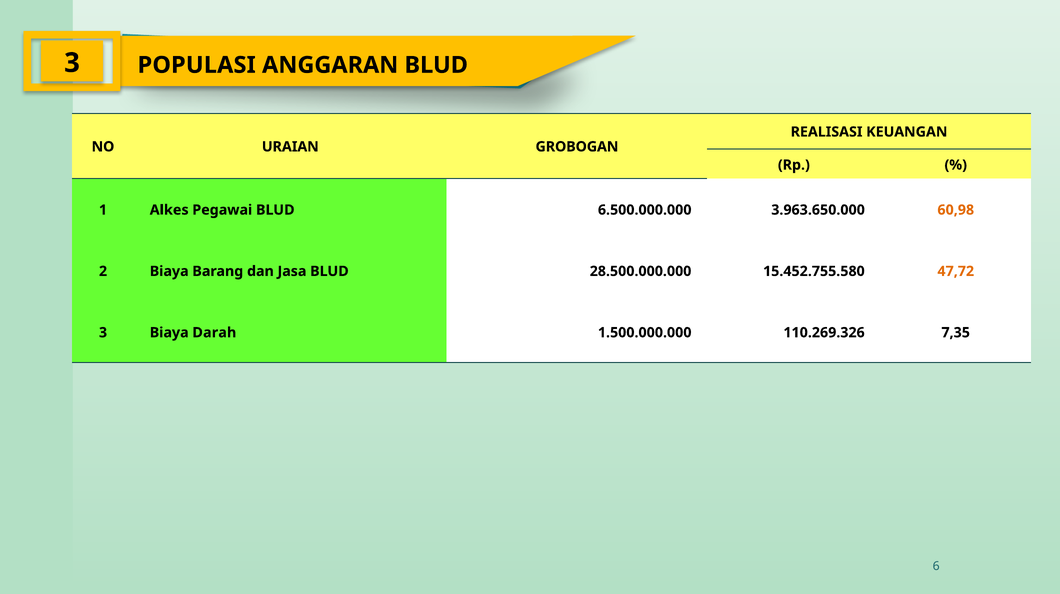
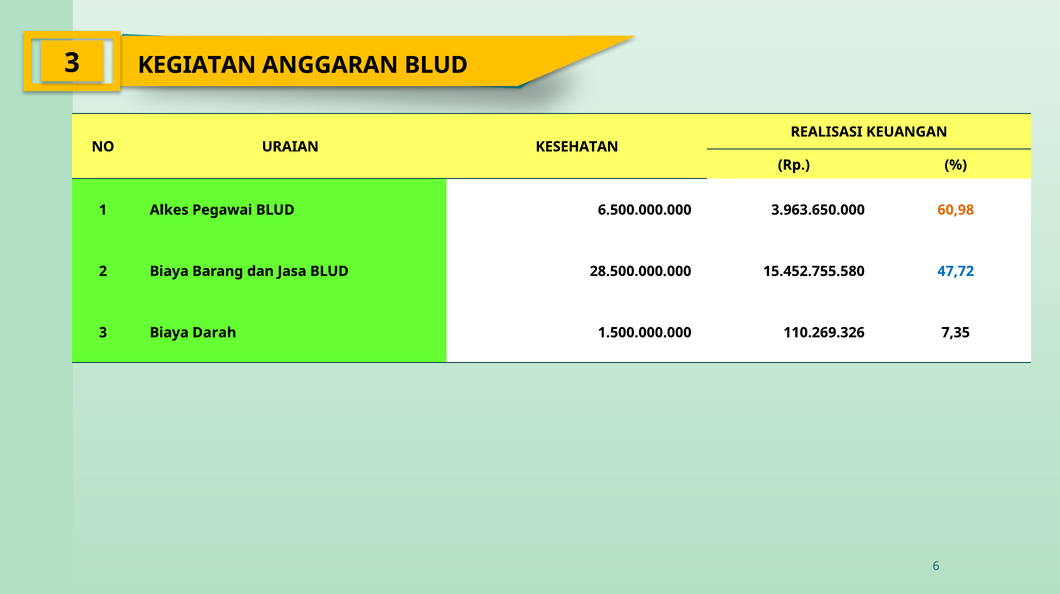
POPULASI: POPULASI -> KEGIATAN (197, 65)
GROBOGAN: GROBOGAN -> KESEHATAN (577, 147)
47,72 colour: orange -> blue (956, 271)
